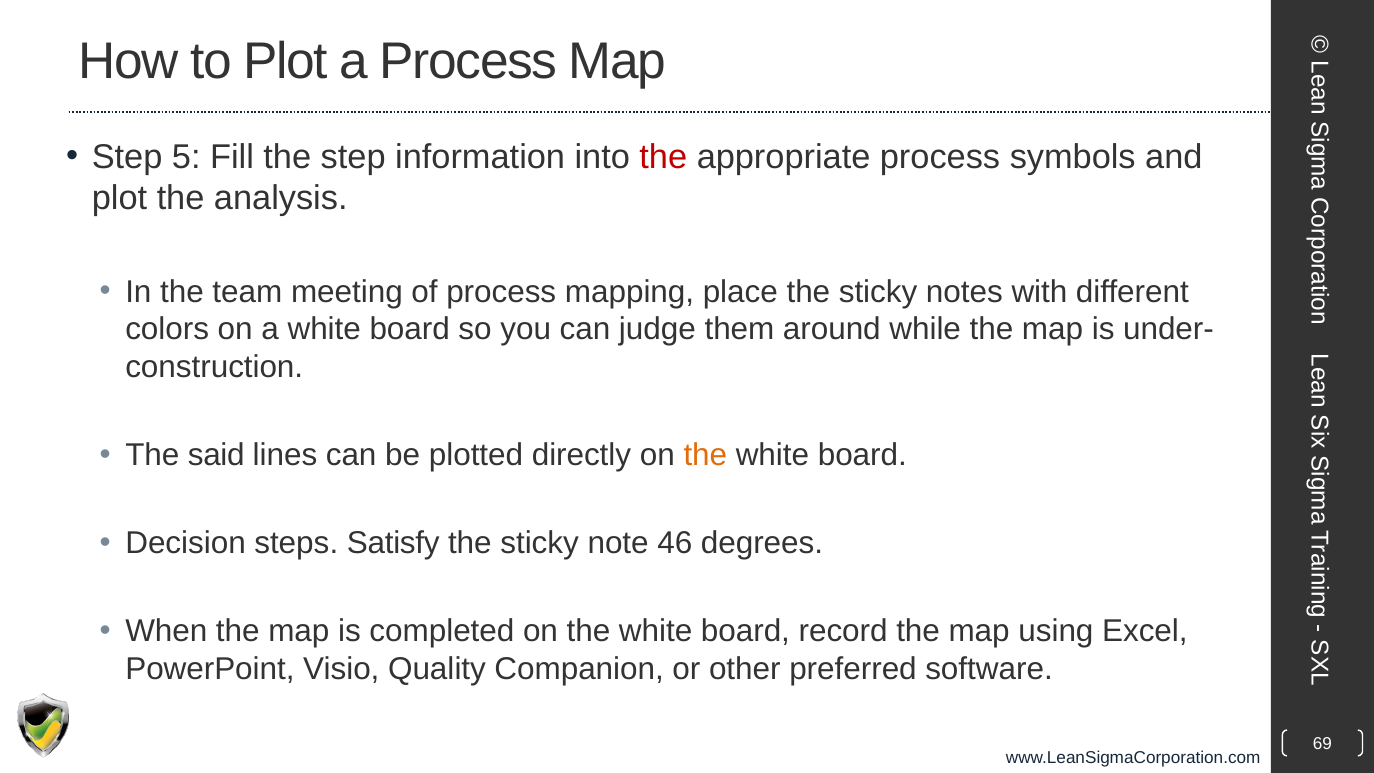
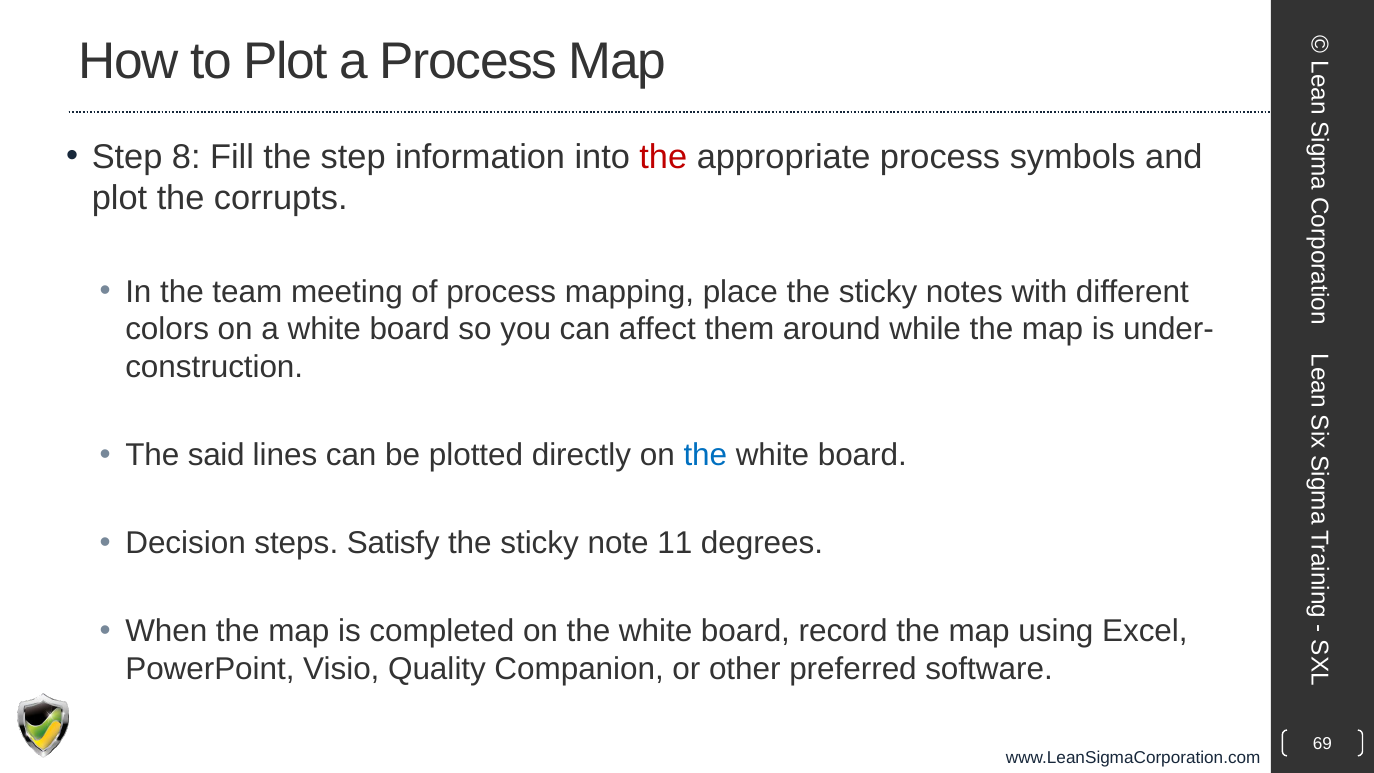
5: 5 -> 8 (186, 157)
analysis: analysis -> corrupts (281, 198)
judge: judge -> affect (657, 330)
the colour: orange -> blue (705, 455)
46: 46 -> 11 (675, 543)
